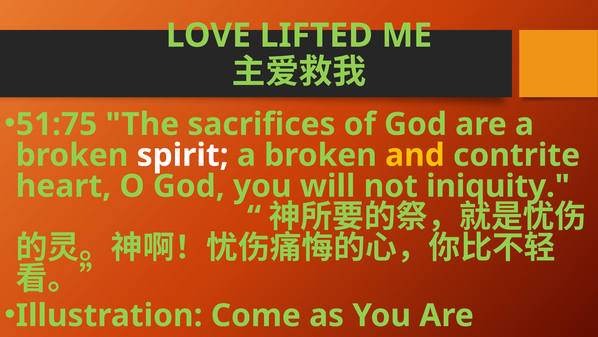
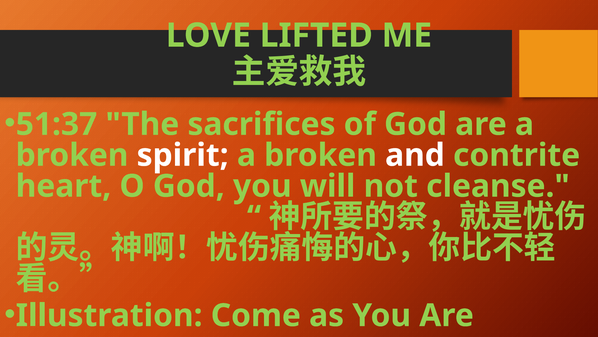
51:75: 51:75 -> 51:37 (56, 124)
and colour: yellow -> white (415, 155)
iniquity: iniquity -> cleanse (498, 186)
